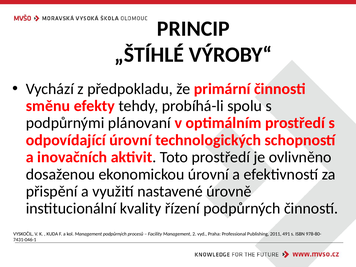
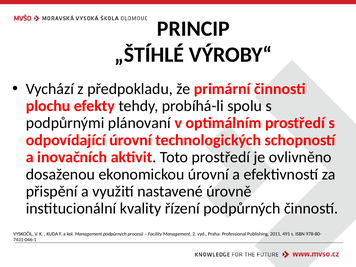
směnu: směnu -> plochu (48, 106)
